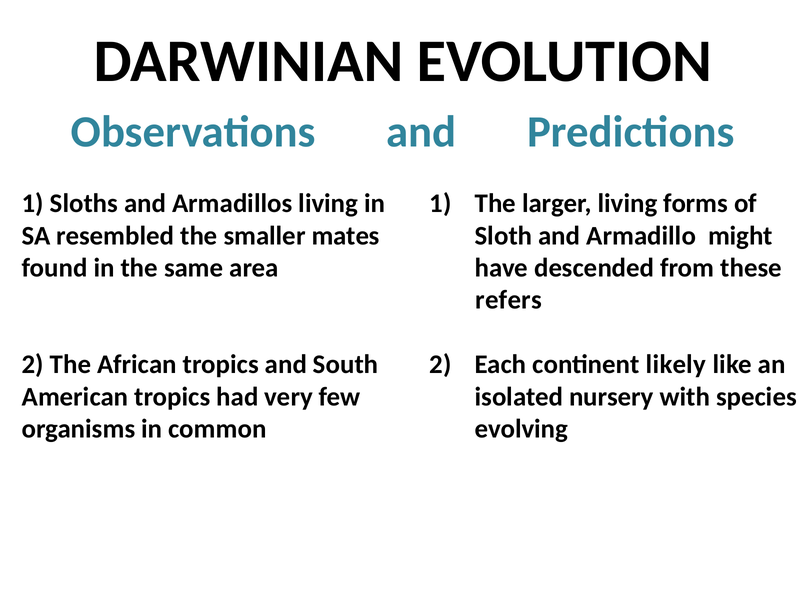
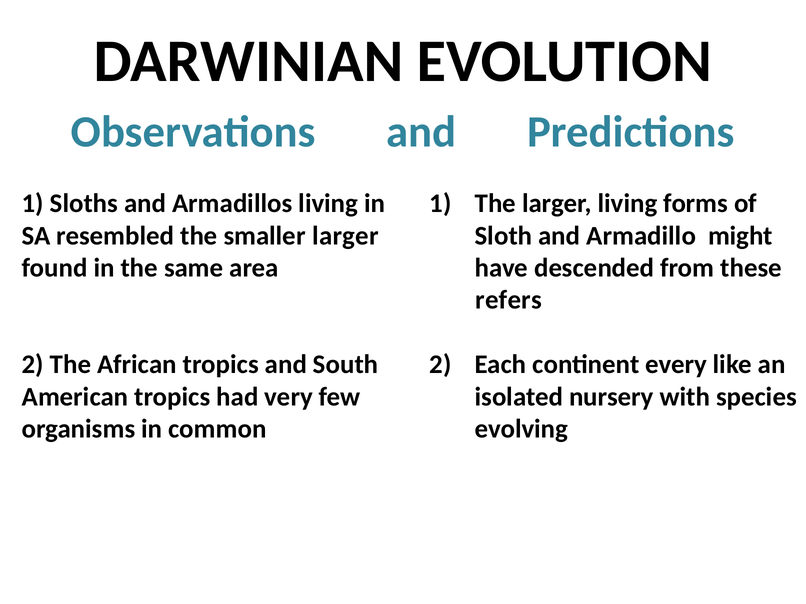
smaller mates: mates -> larger (345, 236)
likely: likely -> every (676, 365)
